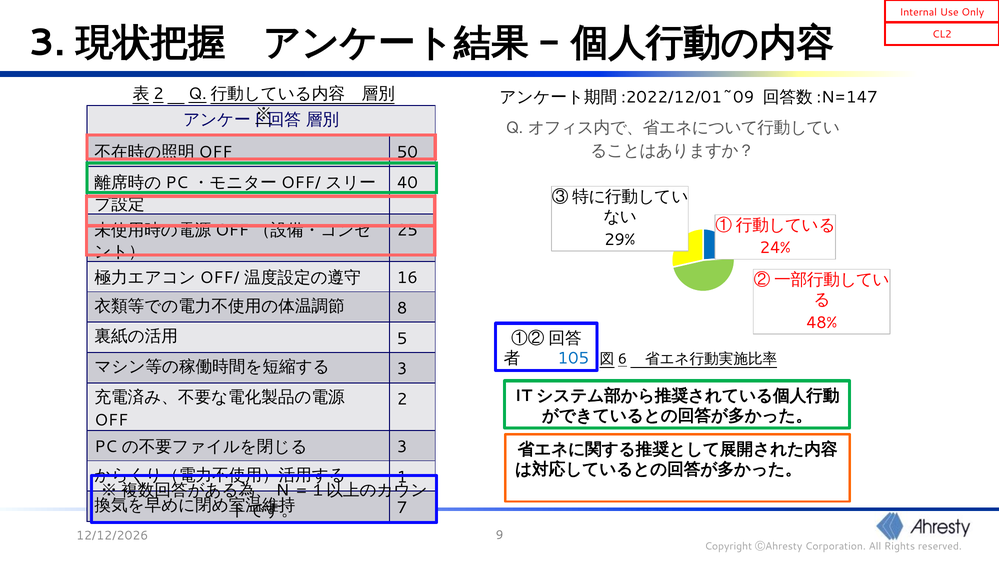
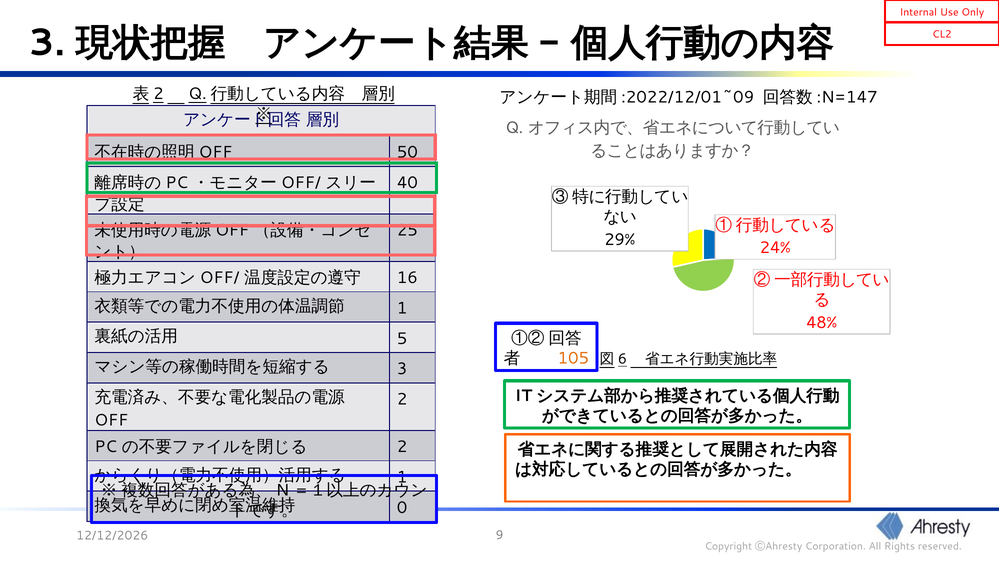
8: 8 -> 1 (402, 308)
105 colour: blue -> orange (573, 358)
3: 3 -> 2 (402, 447)
7: 7 -> 0 (402, 507)
